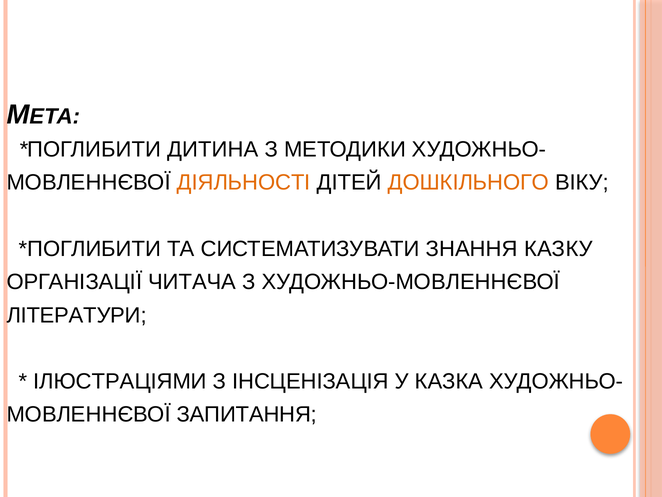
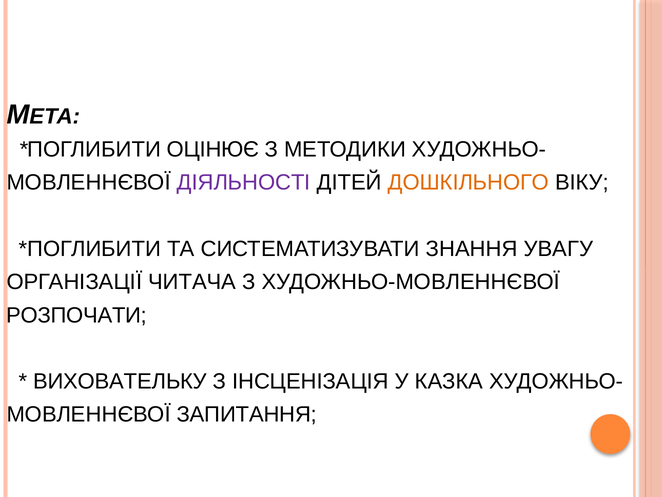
ДИТИНА: ДИТИНА -> ОЦІНЮЄ (213, 149)
ДІЯЛЬНОСТІ colour: orange -> purple (244, 183)
КАЗКУ: КАЗКУ -> УВАГУ (558, 249)
ЛІТЕРАТУРИ: ЛІТЕРАТУРИ -> РОЗПОЧАТИ (77, 315)
ІЛЮСТРАЦІЯМИ: ІЛЮСТРАЦІЯМИ -> ВИХОВАТЕЛЬКУ (120, 381)
